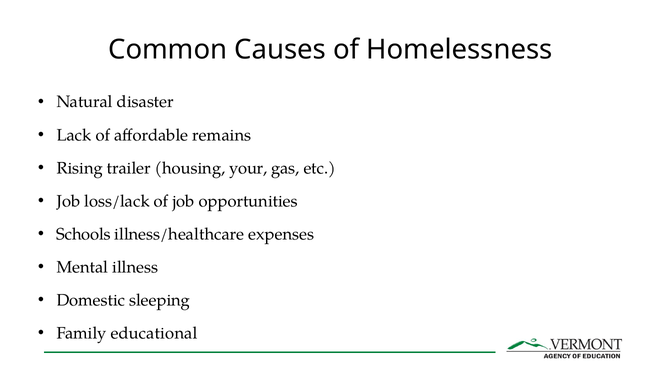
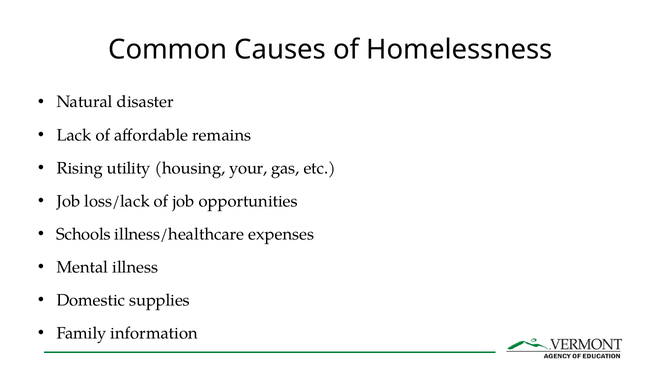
trailer: trailer -> utility (129, 168)
sleeping: sleeping -> supplies (160, 300)
educational: educational -> information (154, 333)
